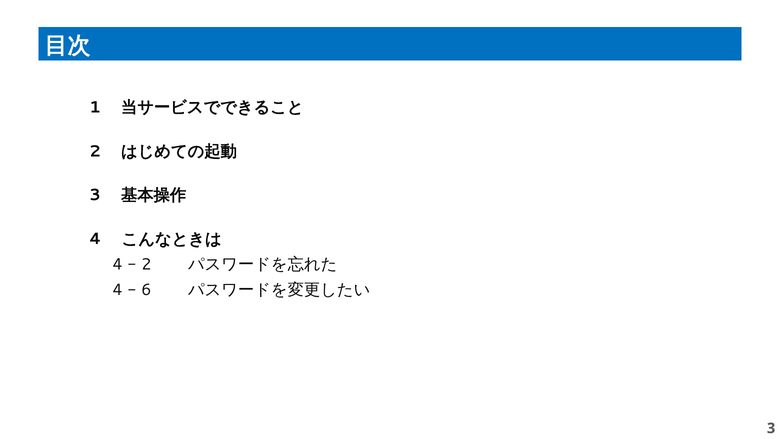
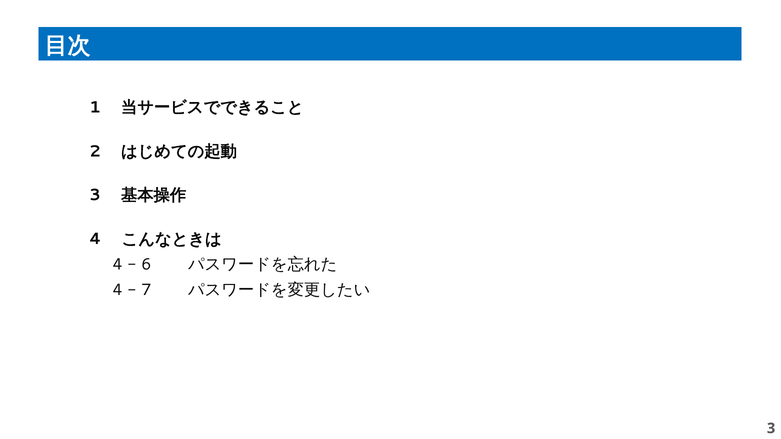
2: 2 -> 6 (146, 265)
6: 6 -> 7 (146, 290)
